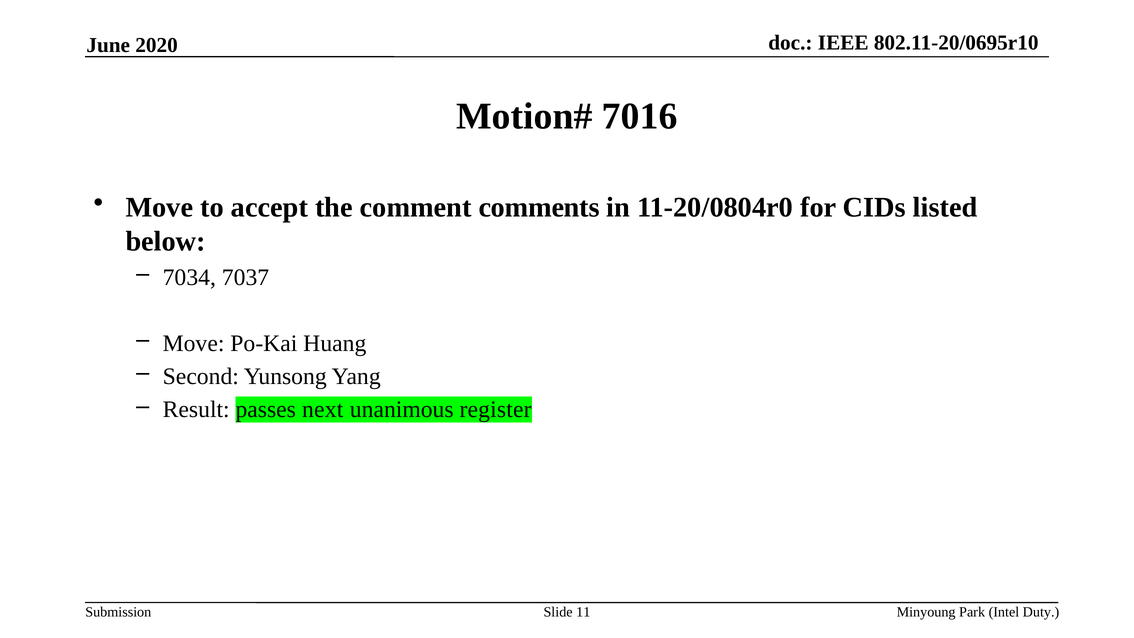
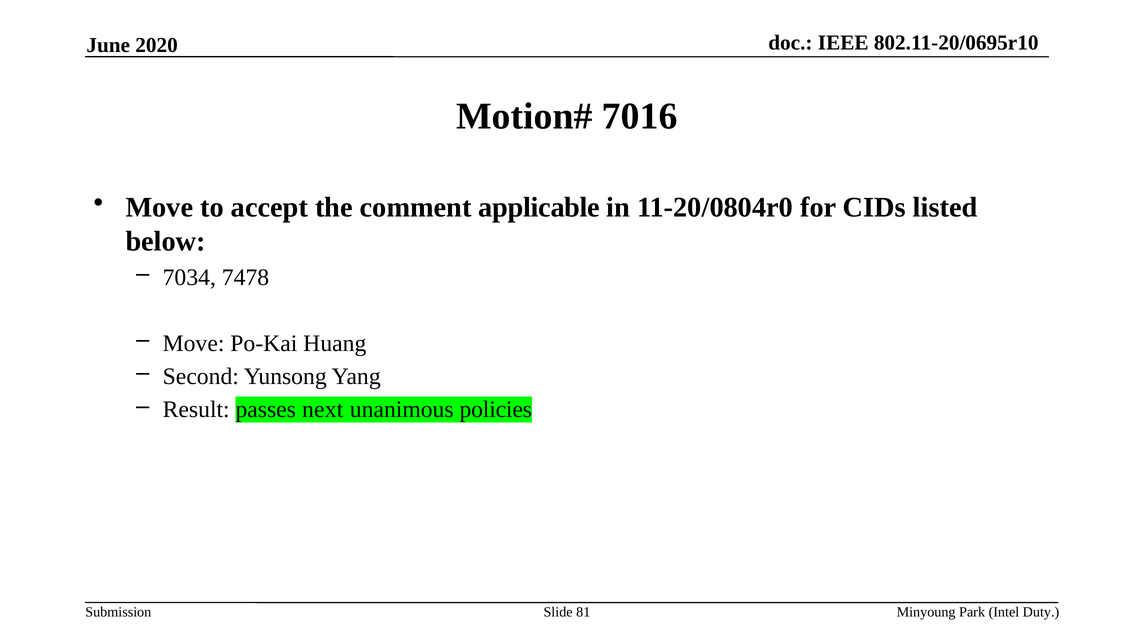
comments: comments -> applicable (539, 208)
7037: 7037 -> 7478 (245, 277)
register: register -> policies (496, 409)
11: 11 -> 81 (583, 612)
